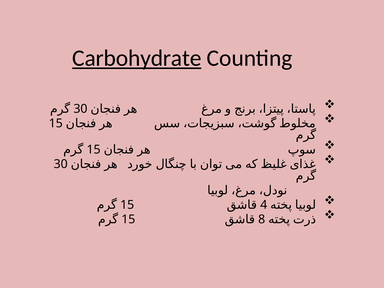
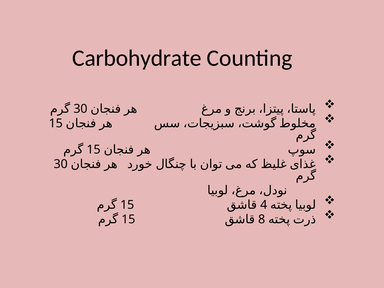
Carbohydrate underline: present -> none (137, 58)
